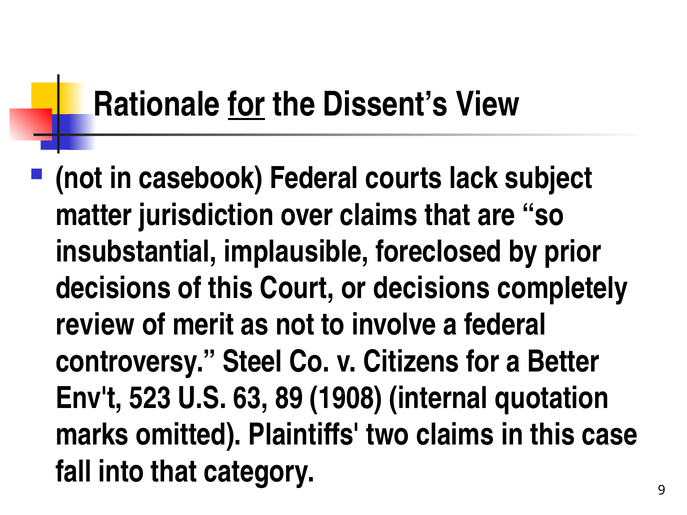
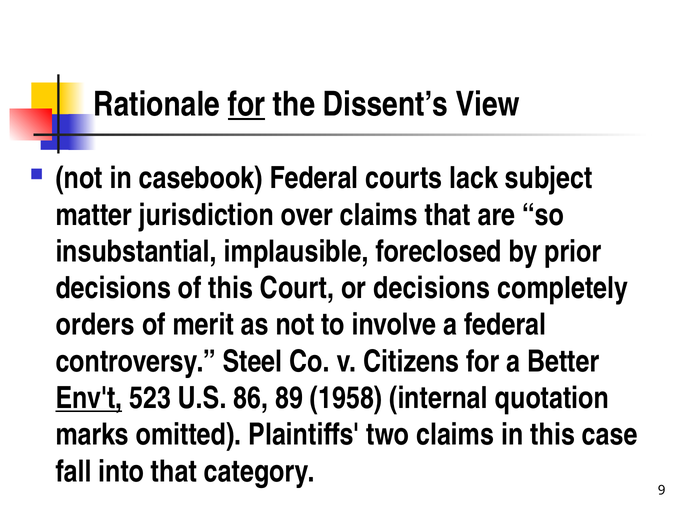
review: review -> orders (95, 325)
Env't underline: none -> present (89, 398)
63: 63 -> 86 (251, 398)
1908: 1908 -> 1958 (346, 398)
